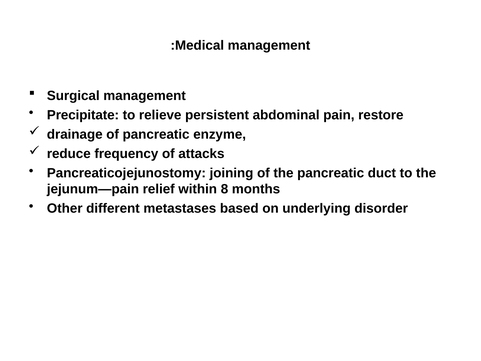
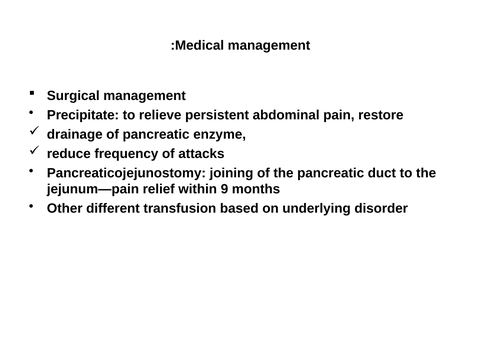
8: 8 -> 9 (224, 189)
metastases: metastases -> transfusion (180, 208)
